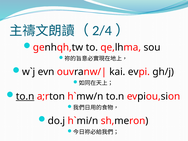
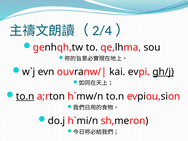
gh/j underline: none -> present (163, 72)
